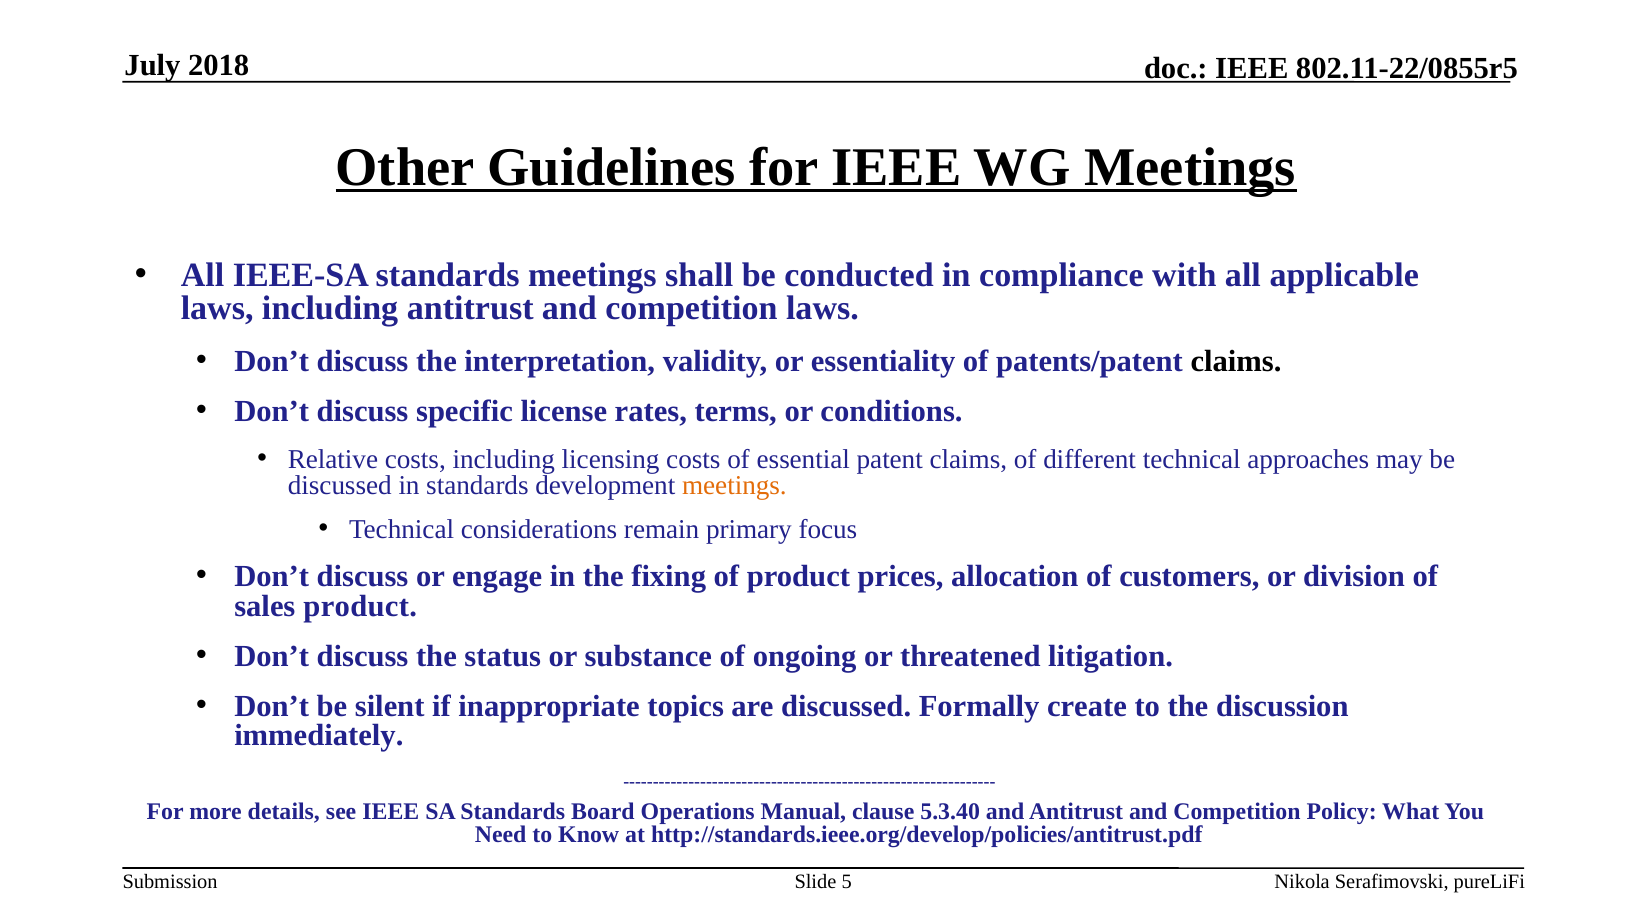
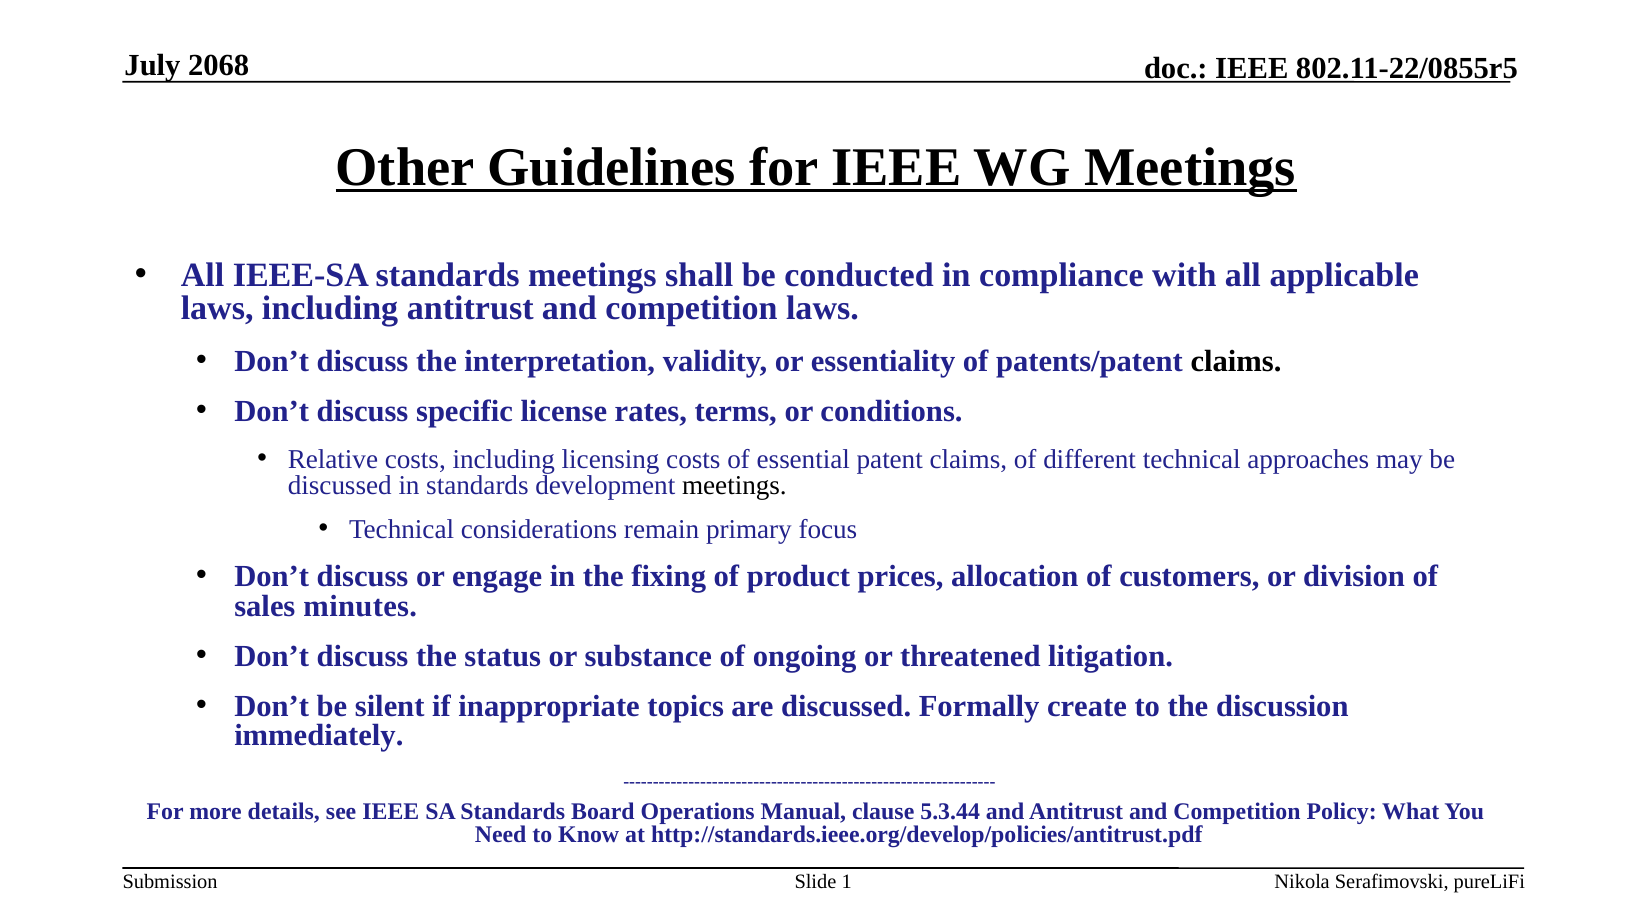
2018: 2018 -> 2068 (219, 65)
meetings colour: orange -> black (734, 485)
sales product: product -> minutes (360, 606)
5.3.40: 5.3.40 -> 5.3.44 (950, 812)
5: 5 -> 1 (847, 881)
